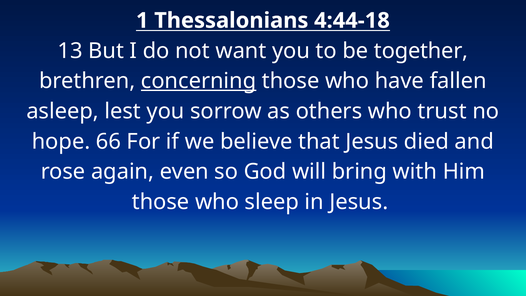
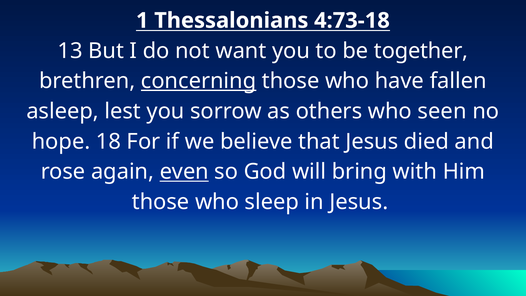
4:44-18: 4:44-18 -> 4:73-18 (352, 21)
trust: trust -> seen (442, 111)
66: 66 -> 18 (108, 141)
even underline: none -> present (184, 172)
